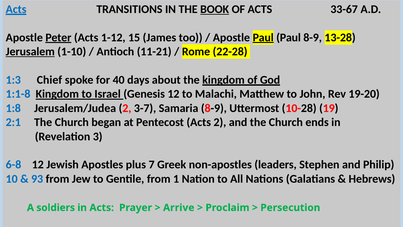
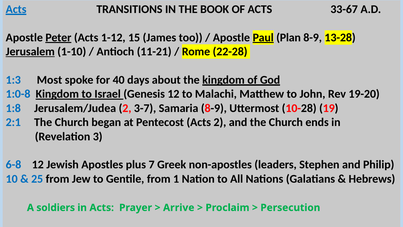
BOOK underline: present -> none (215, 9)
Paul Paul: Paul -> Plan (289, 37)
Chief: Chief -> Most (49, 80)
1:1-8: 1:1-8 -> 1:0-8 (18, 94)
93: 93 -> 25 (37, 179)
